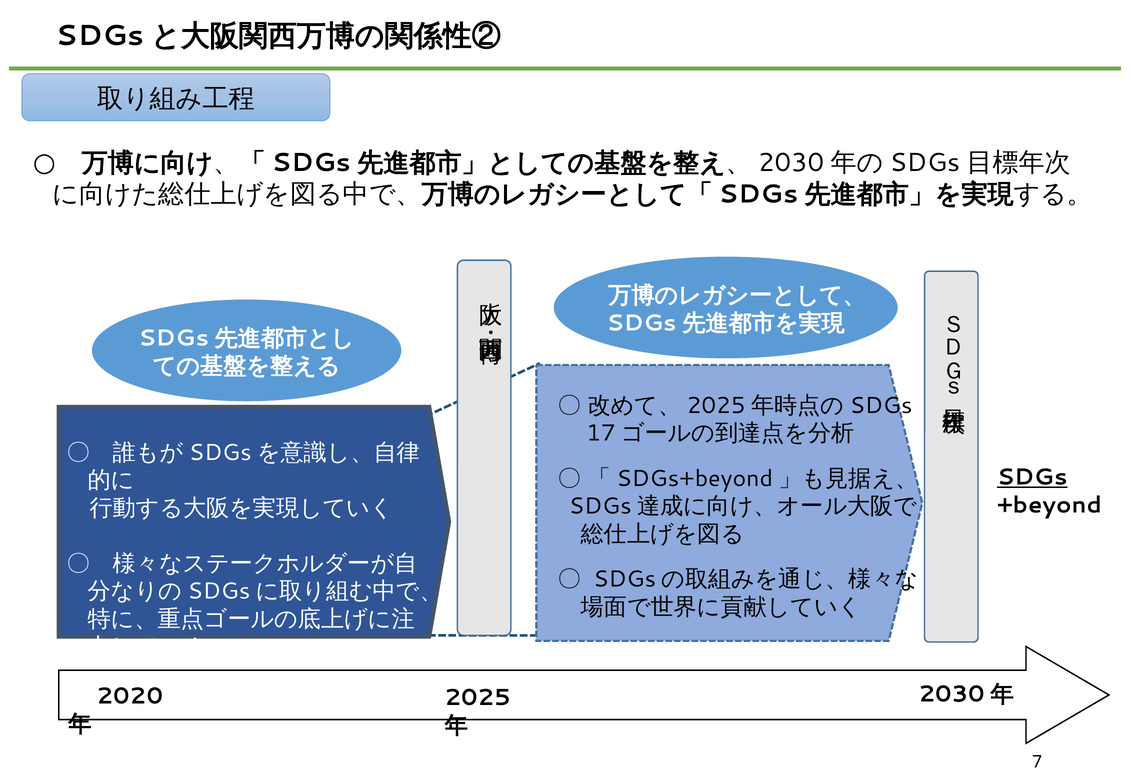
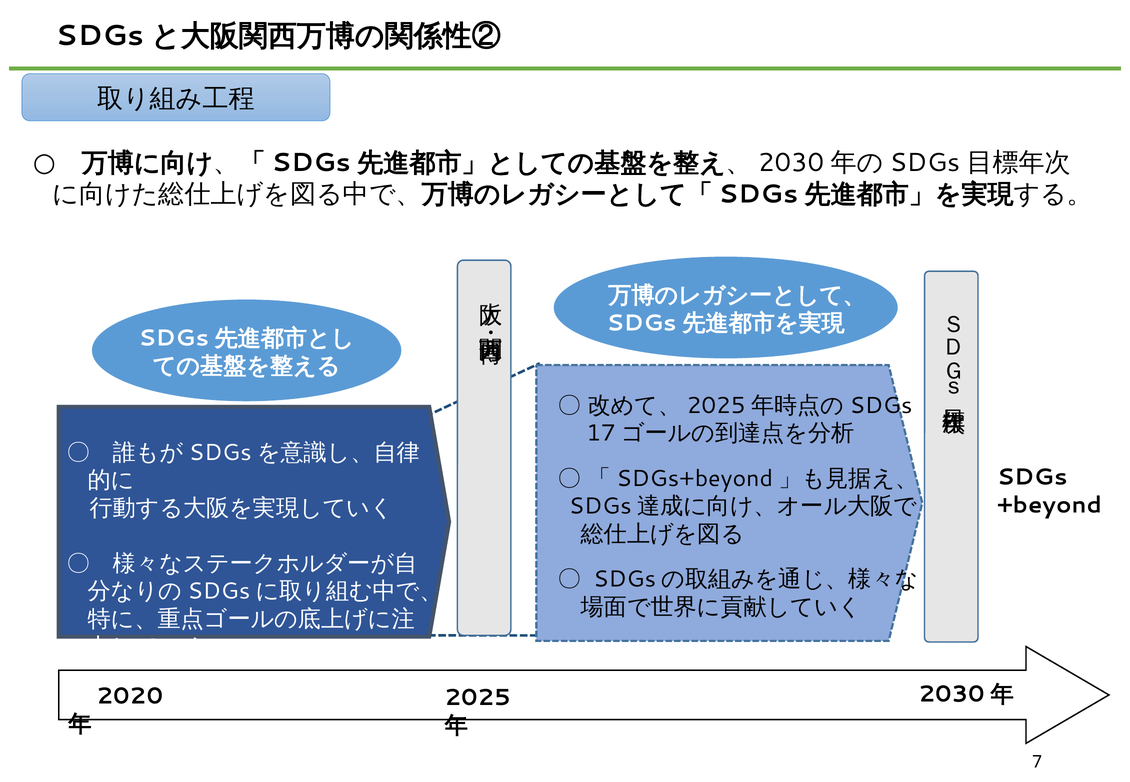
SDGs underline: present -> none (1032, 478)
